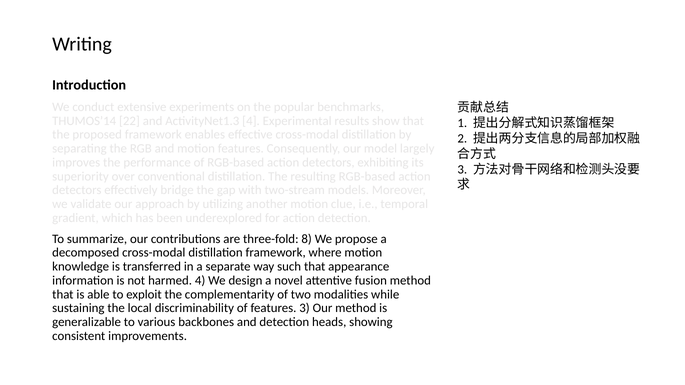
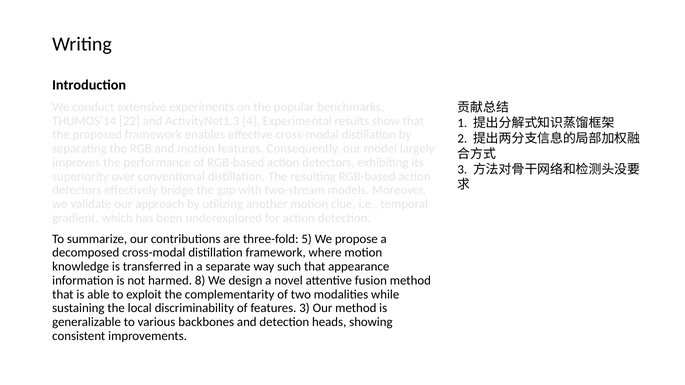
8: 8 -> 5 (307, 239)
harmed 4: 4 -> 8 (200, 281)
